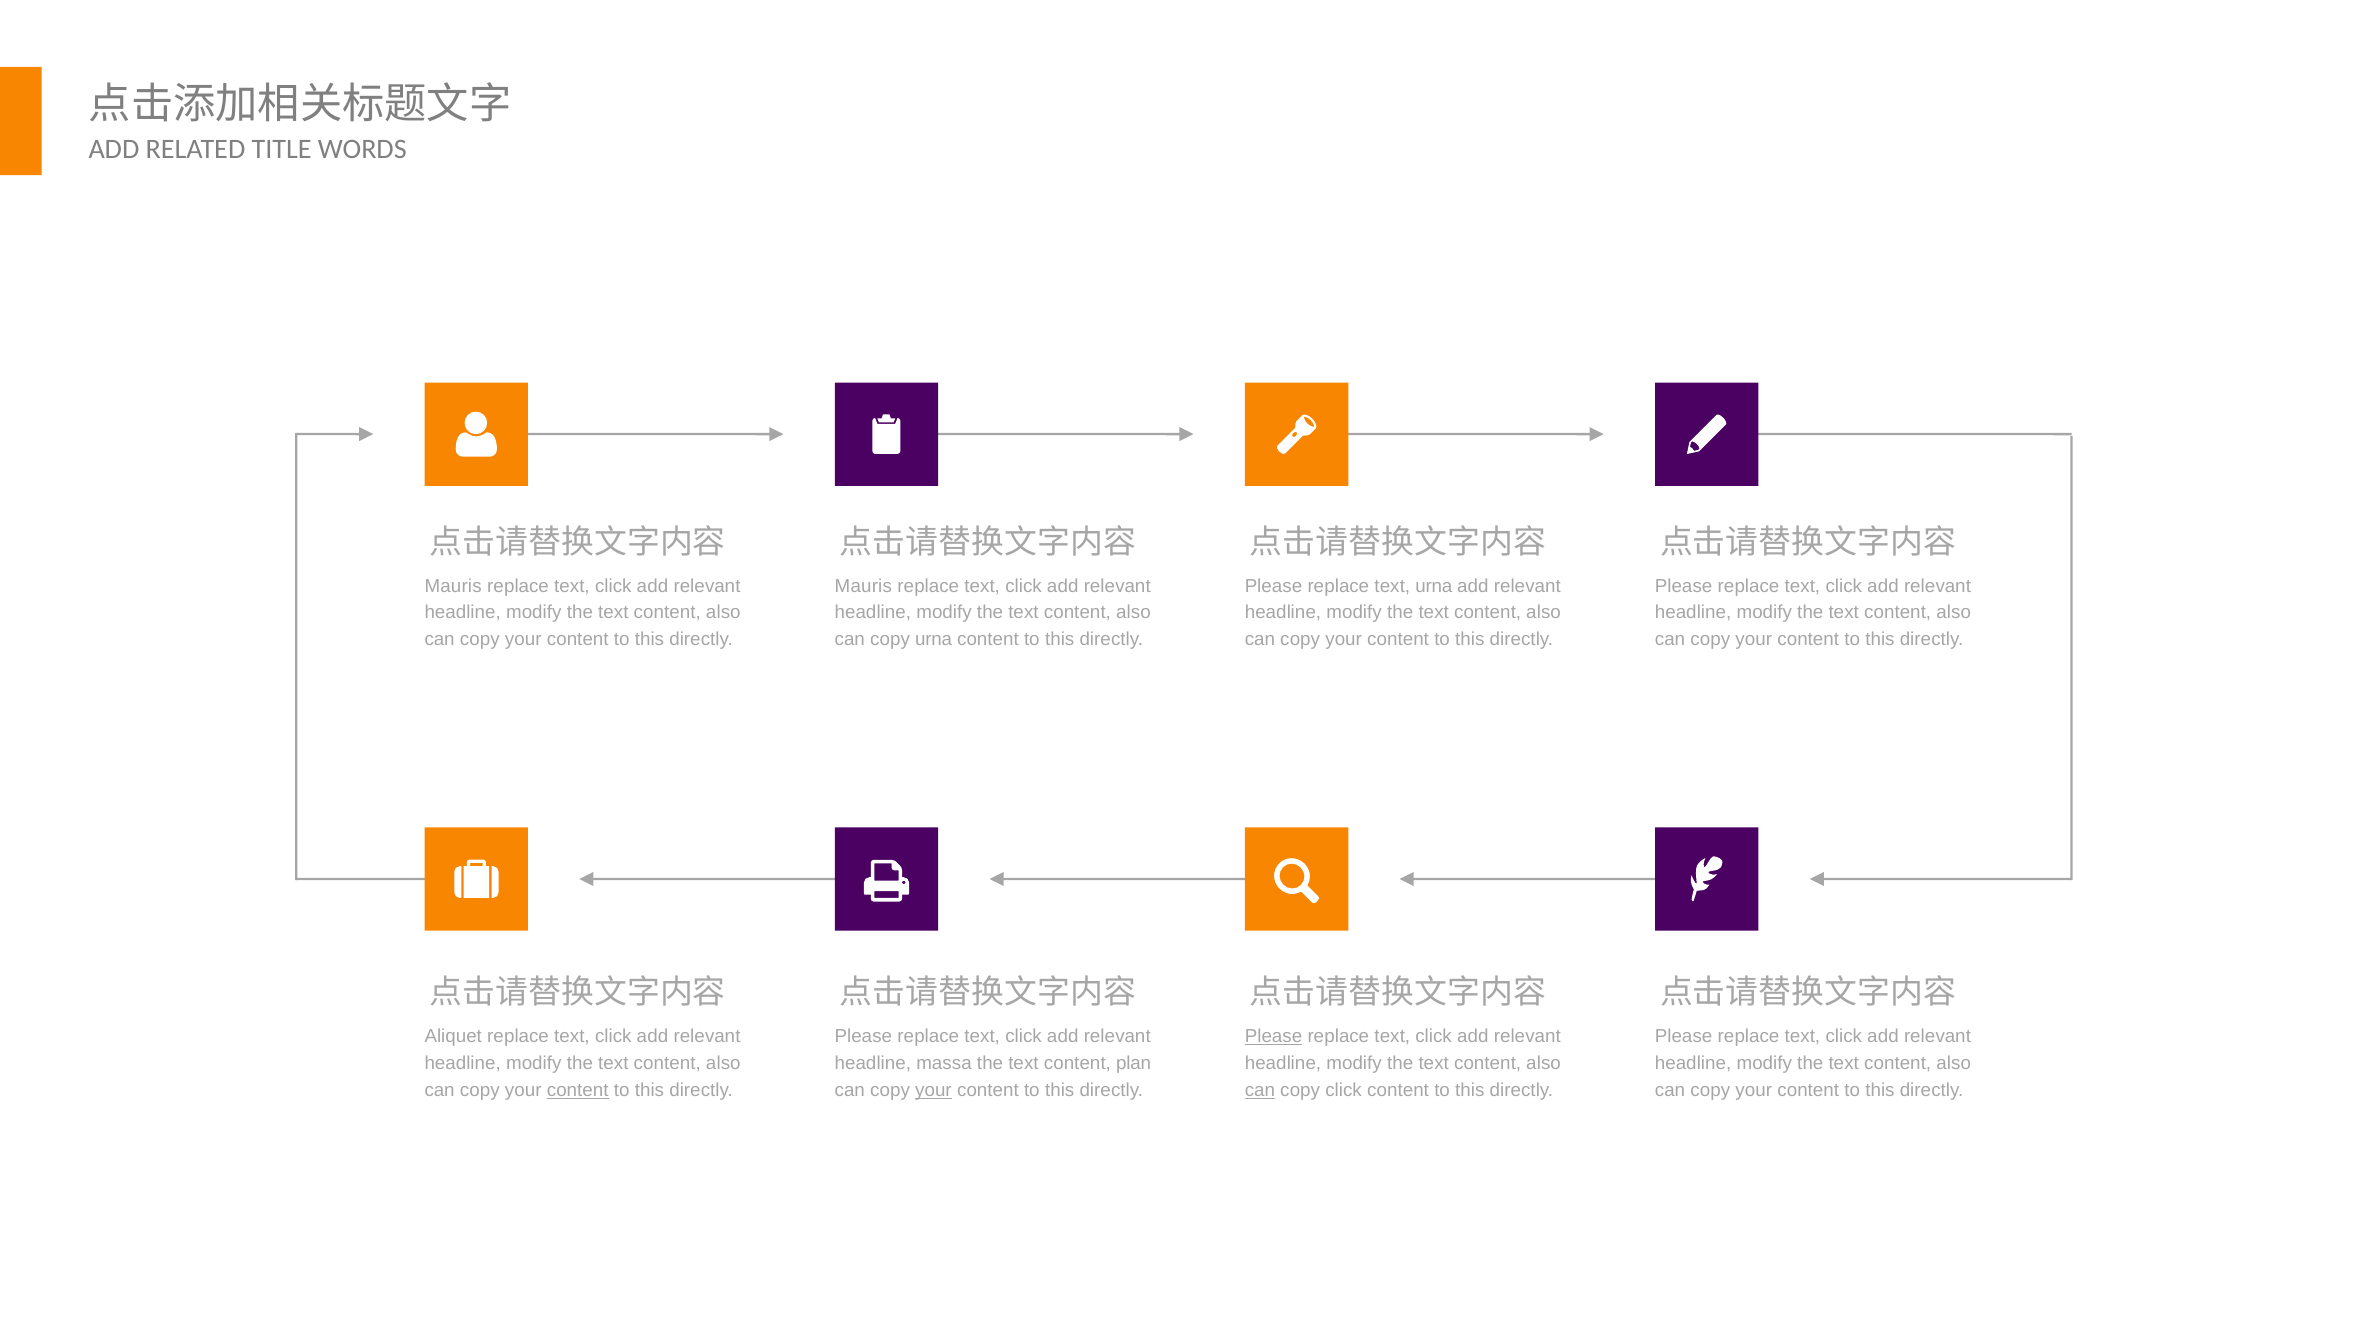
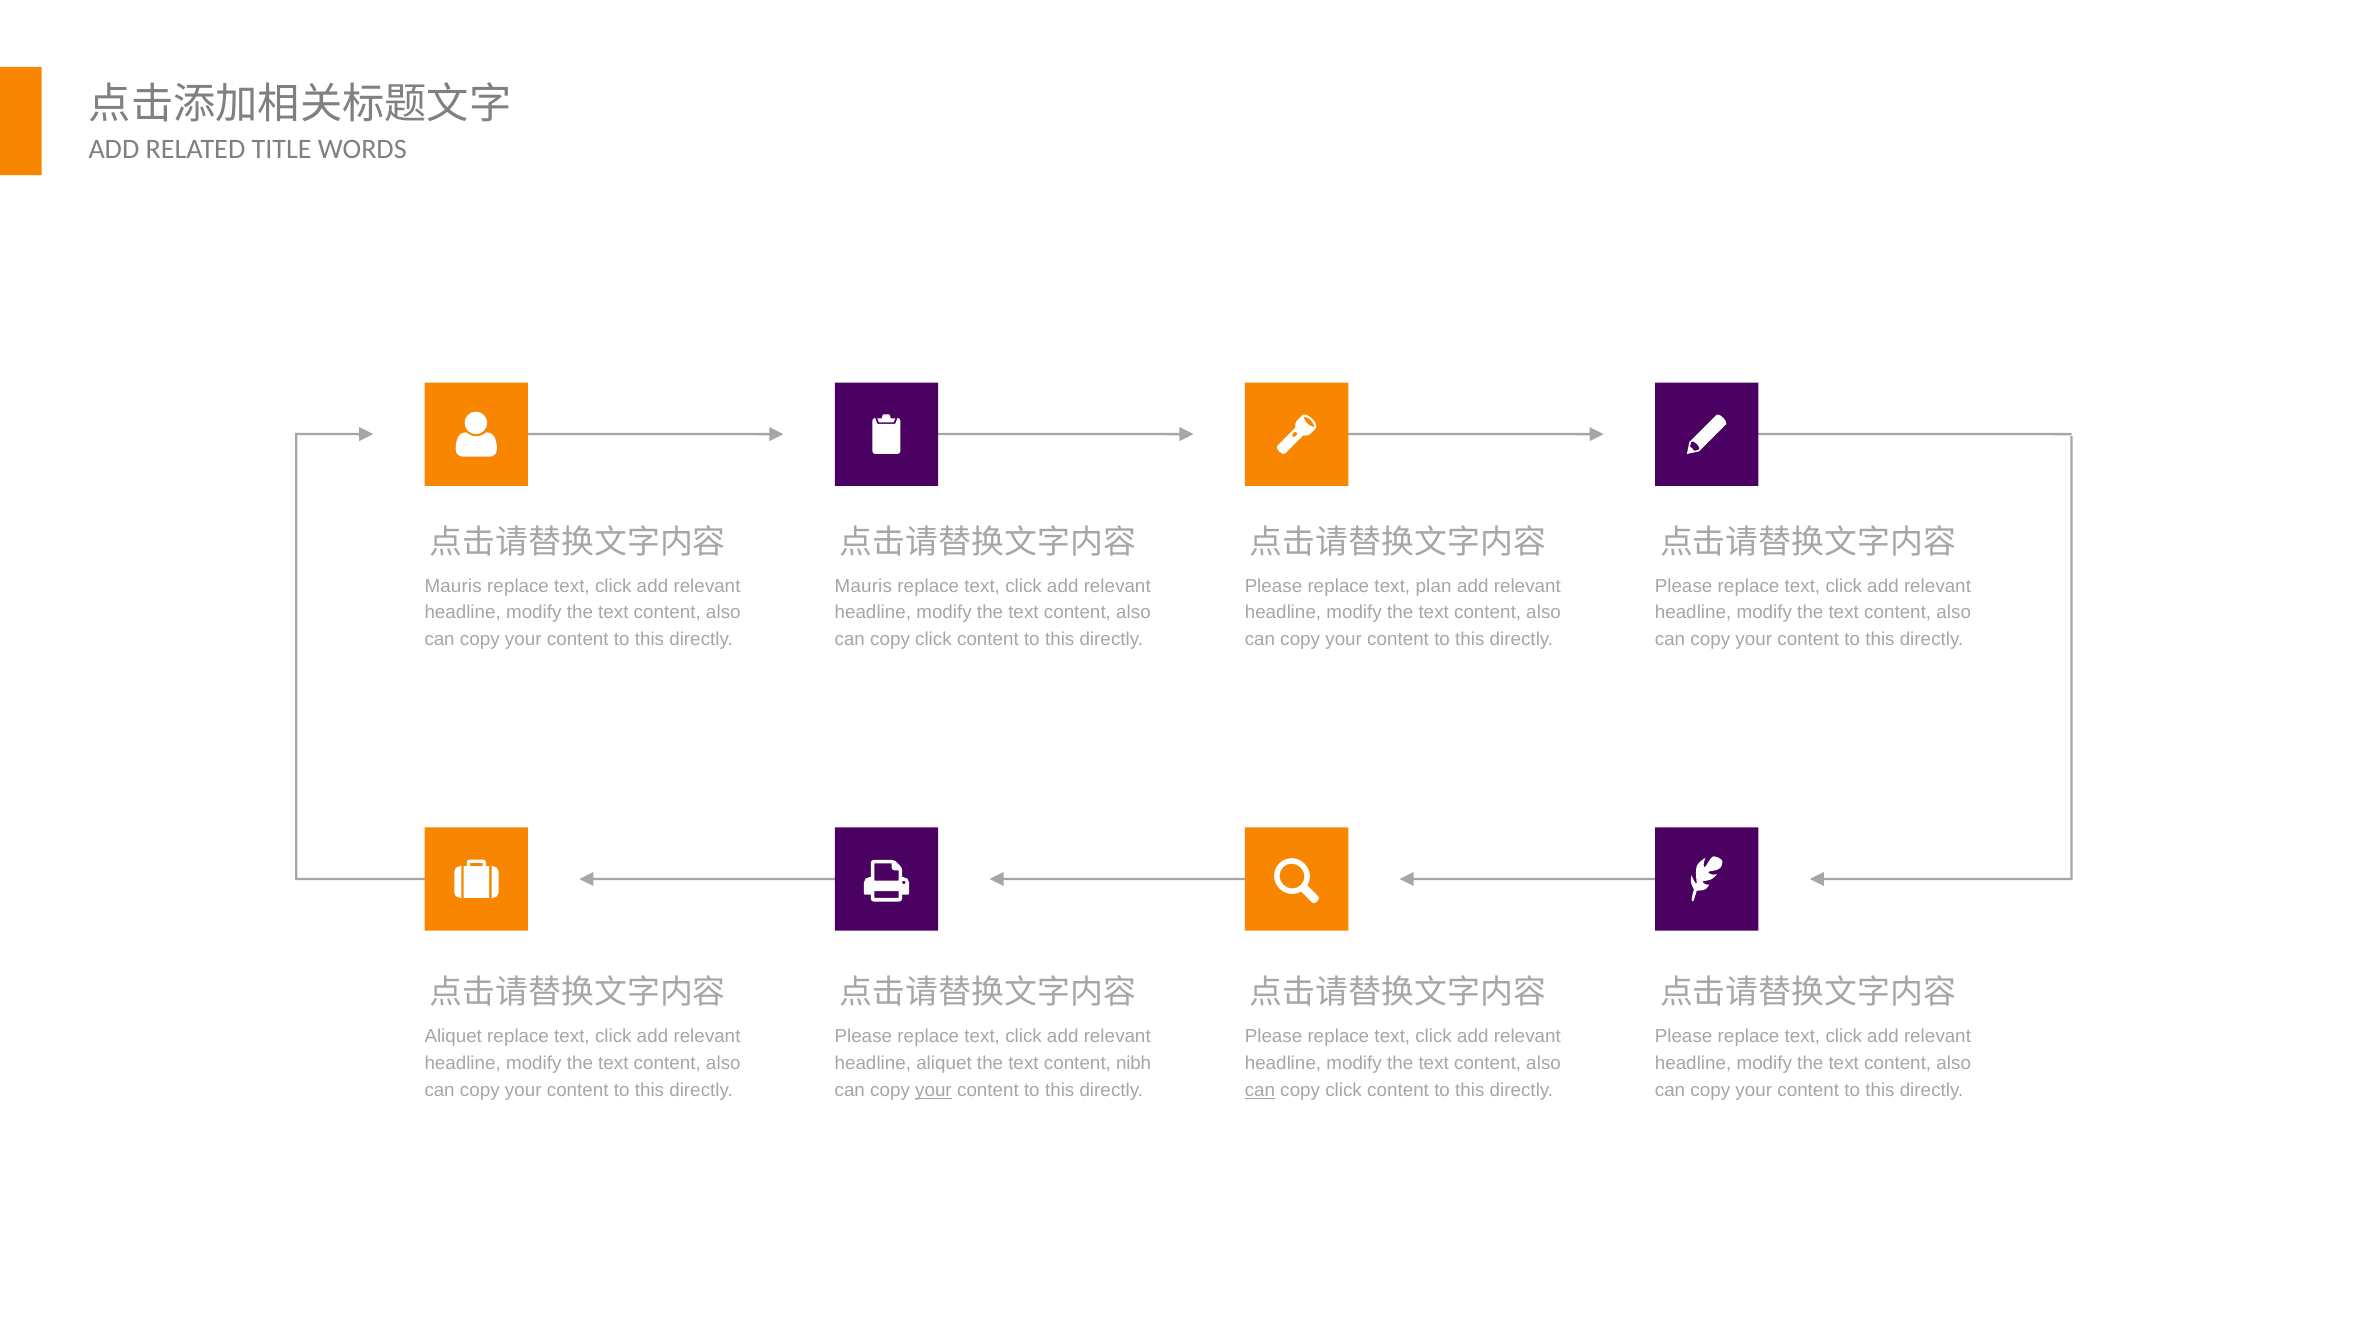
text urna: urna -> plan (1434, 586)
urna: urna -> click (933, 640)
Please underline: present -> none (1274, 1036)
headline massa: massa -> aliquet (944, 1063)
plan: plan -> nibh (1134, 1063)
content underline: present -> none (578, 1090)
